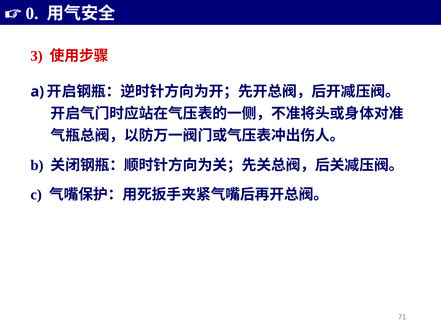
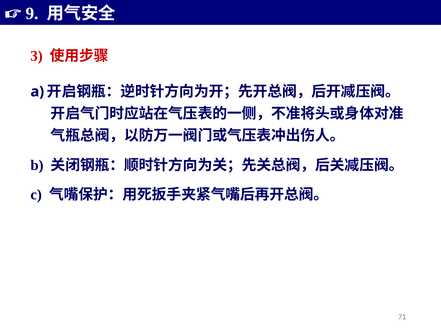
0: 0 -> 9 (32, 14)
